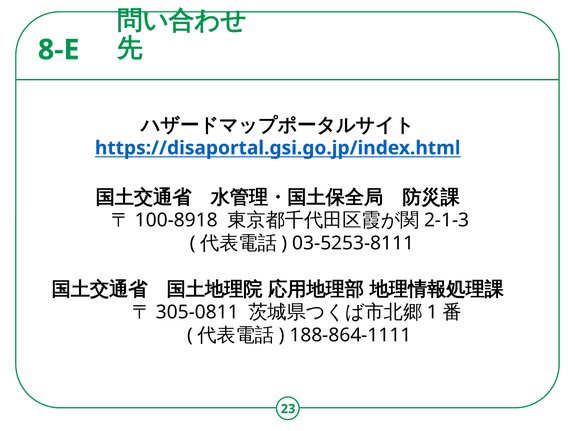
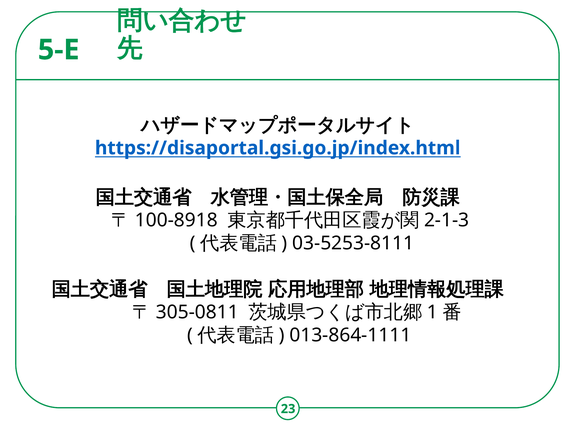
8-E: 8-E -> 5-E (59, 50)
188-864-1111: 188-864-1111 -> 013-864-1111 (350, 335)
